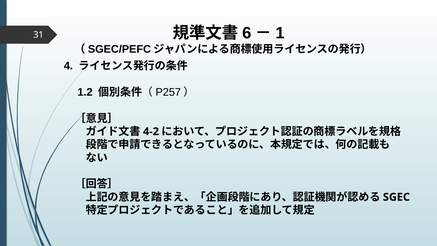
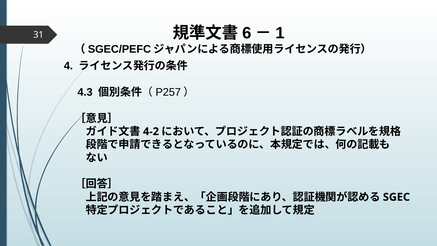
1.2: 1.2 -> 4.3 (85, 92)
